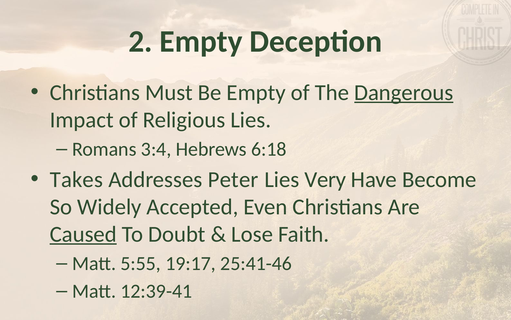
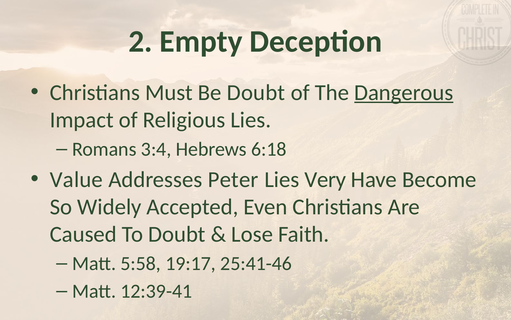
Be Empty: Empty -> Doubt (256, 92)
Takes: Takes -> Value (76, 179)
Caused underline: present -> none (83, 234)
5:55: 5:55 -> 5:58 (141, 263)
